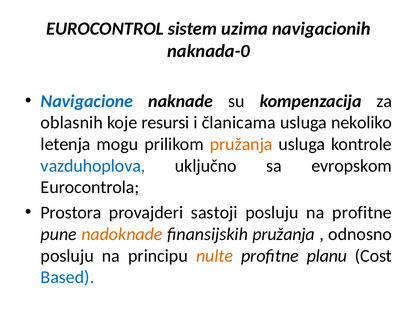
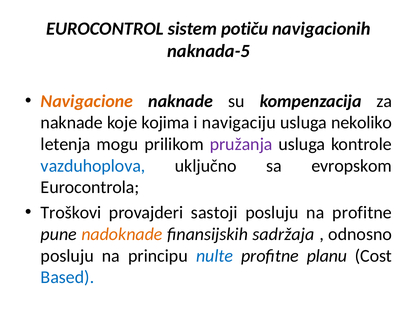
uzima: uzima -> potiču (245, 29)
naknada-0: naknada-0 -> naknada-5 (208, 51)
Navigacione colour: blue -> orange (87, 101)
oblasnih: oblasnih -> naknade (72, 123)
resursi: resursi -> kojima (165, 123)
članicama: članicama -> navigaciju (239, 123)
pružanja colour: orange -> purple (241, 144)
Prostora: Prostora -> Troškovi (71, 212)
finansijskih pružanja: pružanja -> sadržaja (284, 234)
nulte colour: orange -> blue (214, 256)
